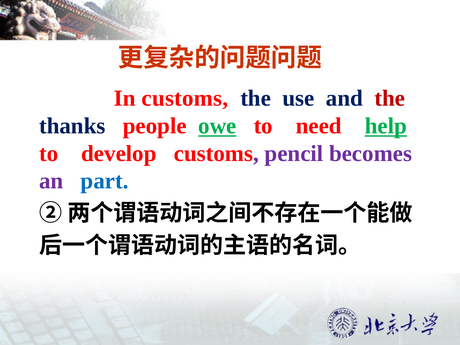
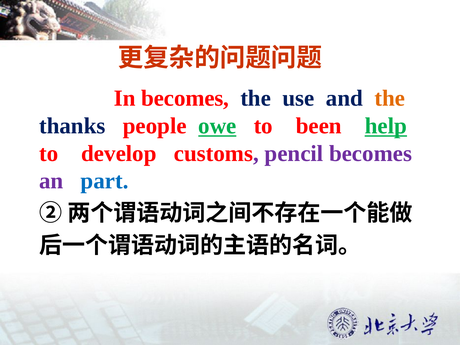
In customs: customs -> becomes (185, 98)
the colour: red -> orange (390, 98)
need: need -> been (319, 126)
